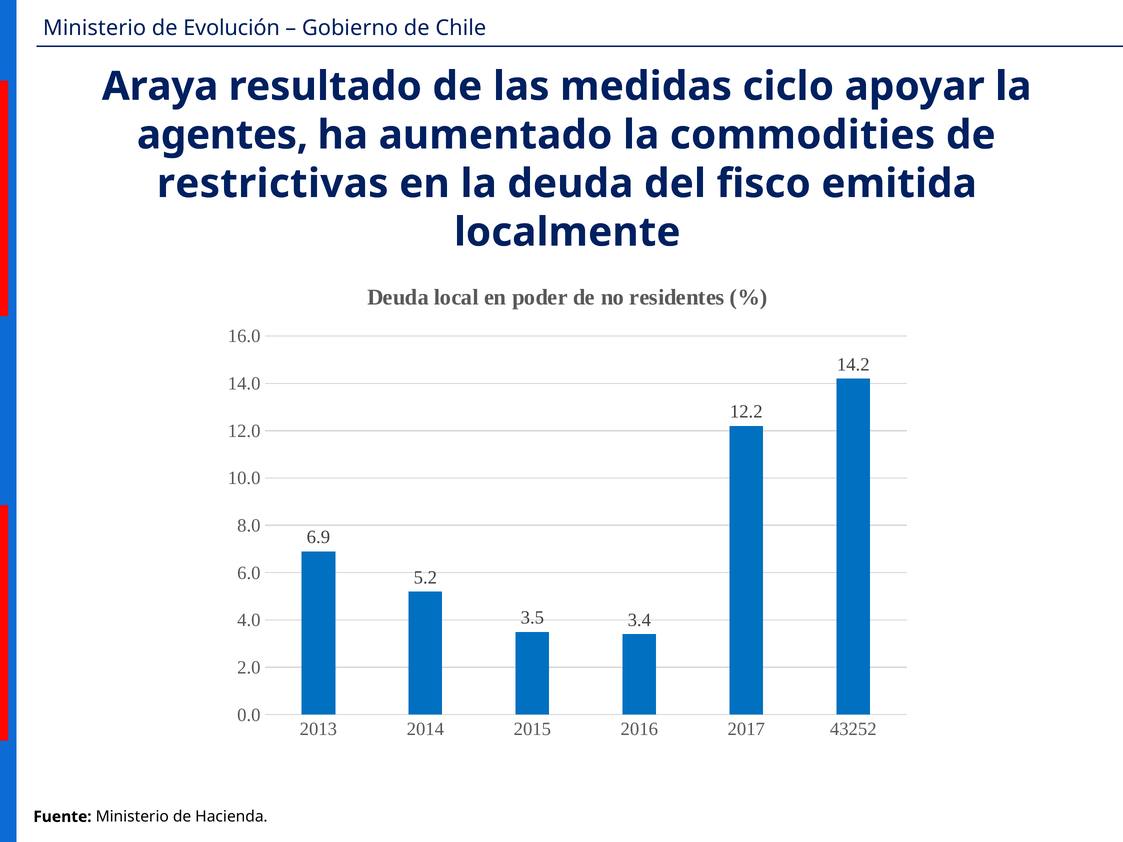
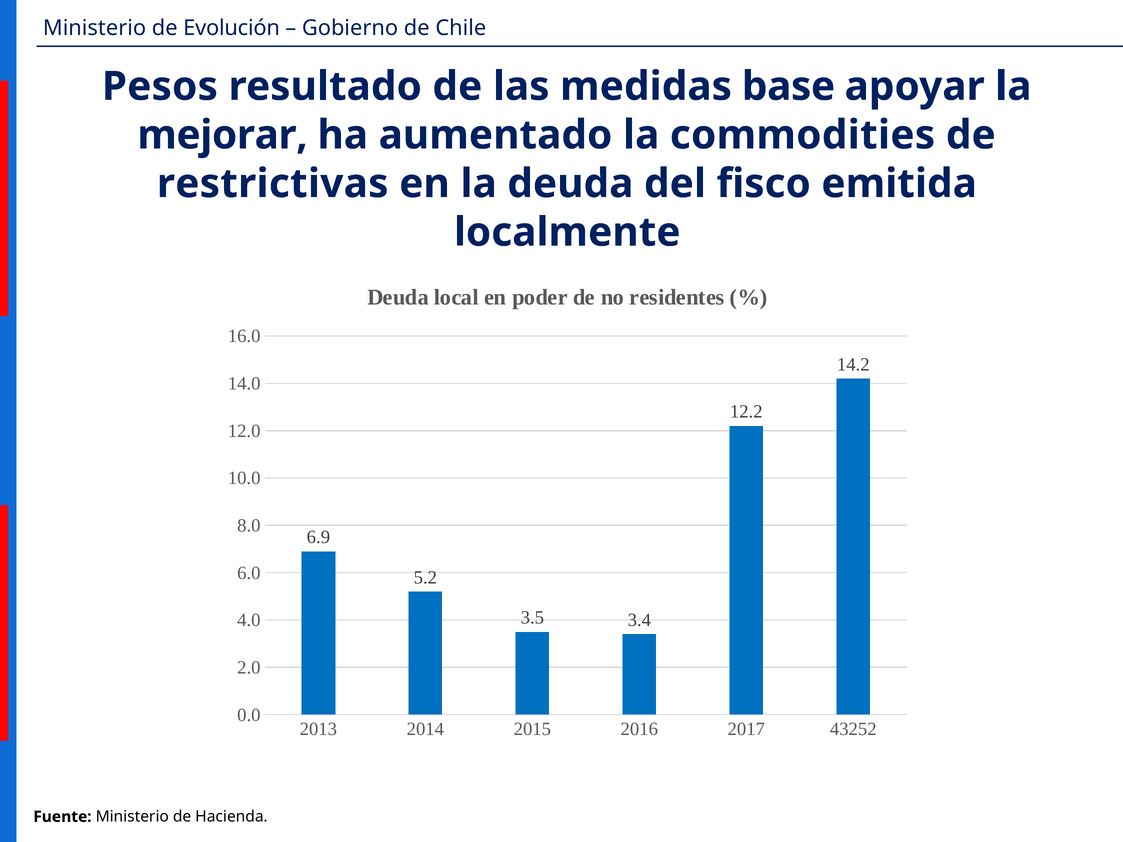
Araya: Araya -> Pesos (160, 86)
ciclo: ciclo -> base (789, 86)
agentes: agentes -> mejorar (223, 135)
